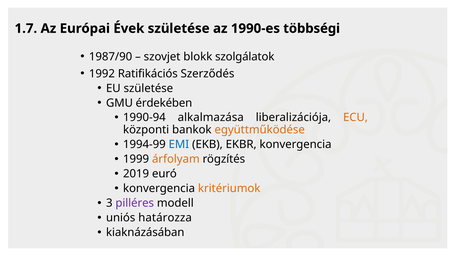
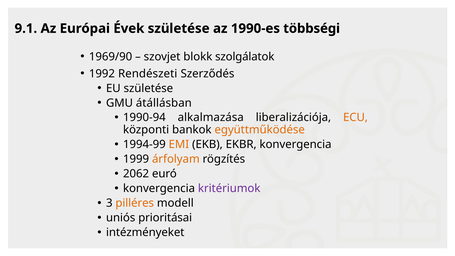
1.7: 1.7 -> 9.1 (26, 28)
1987/90: 1987/90 -> 1969/90 (111, 57)
Ratifikációs: Ratifikációs -> Rendészeti (148, 74)
érdekében: érdekében -> átállásban (164, 103)
EMI colour: blue -> orange (179, 144)
2019: 2019 -> 2062 (136, 174)
kritériumok colour: orange -> purple (229, 188)
pilléres colour: purple -> orange (135, 203)
határozza: határozza -> prioritásai (165, 218)
kiaknázásában: kiaknázásában -> intézményeket (145, 232)
